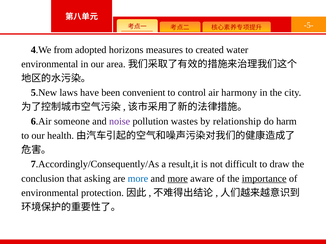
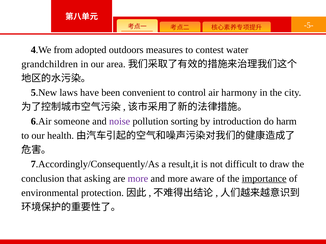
horizons: horizons -> outdoors (126, 50)
created: created -> contest (210, 50)
environmental: environmental -> grandchildren (50, 64)
wastes: wastes -> sorting (184, 122)
relationship: relationship -> introduction (237, 122)
more colour: blue -> purple (138, 179)
more underline: present -> none (178, 179)
